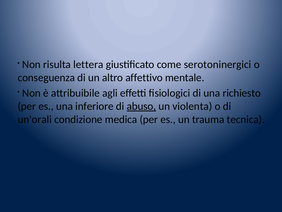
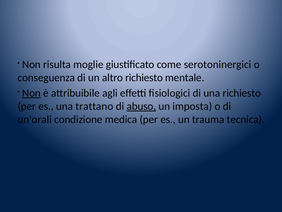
lettera: lettera -> moglie (88, 64)
altro affettivo: affettivo -> richiesto (144, 77)
Non underline: none -> present (31, 93)
inferiore: inferiore -> trattano (94, 106)
violenta: violenta -> imposta (192, 106)
